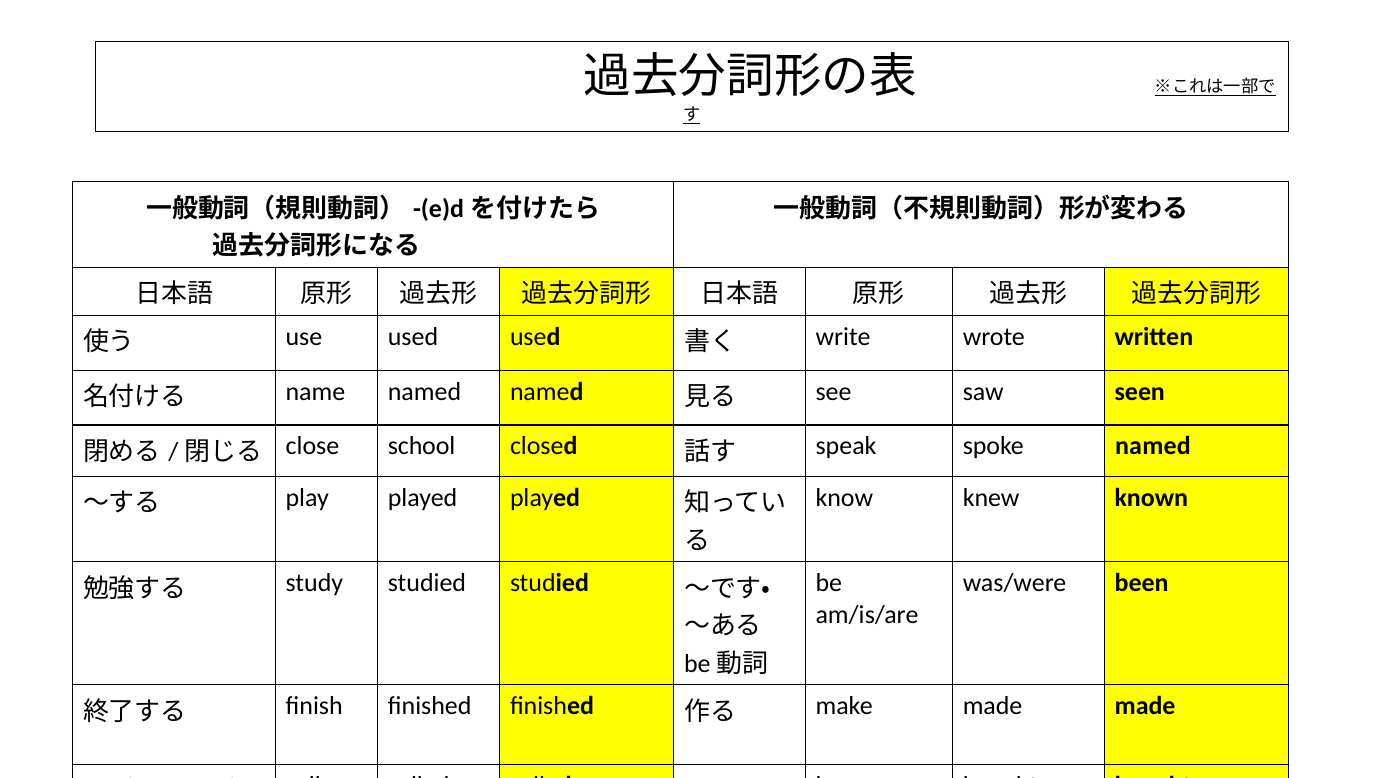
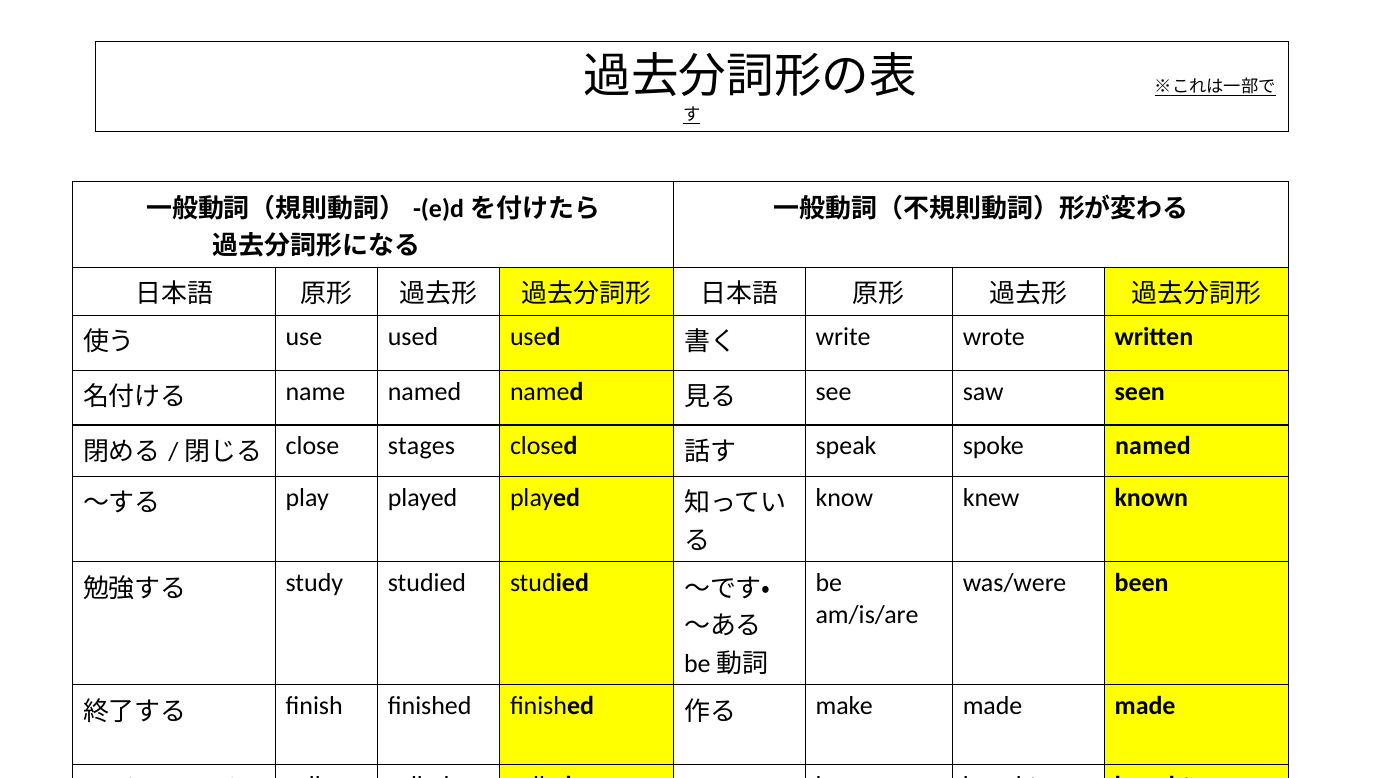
school: school -> stages (421, 447)
